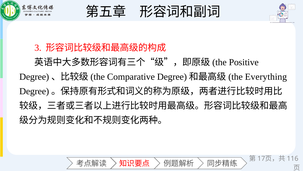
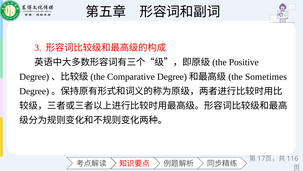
Everything: Everything -> Sometimes (266, 77)
